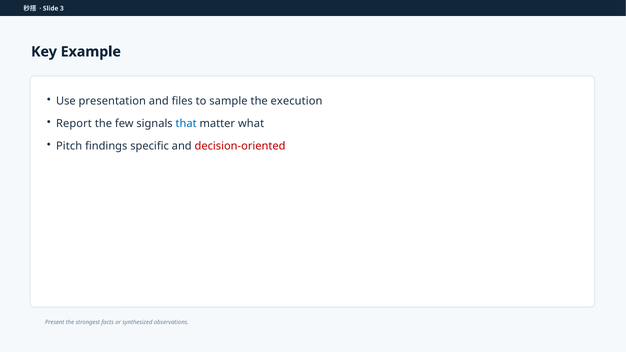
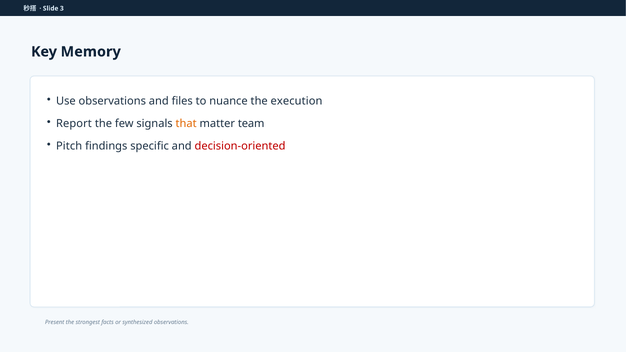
Example: Example -> Memory (91, 52)
Use presentation: presentation -> observations (112, 101)
sample: sample -> nuance (229, 101)
that colour: blue -> orange (186, 124)
what: what -> team (251, 124)
